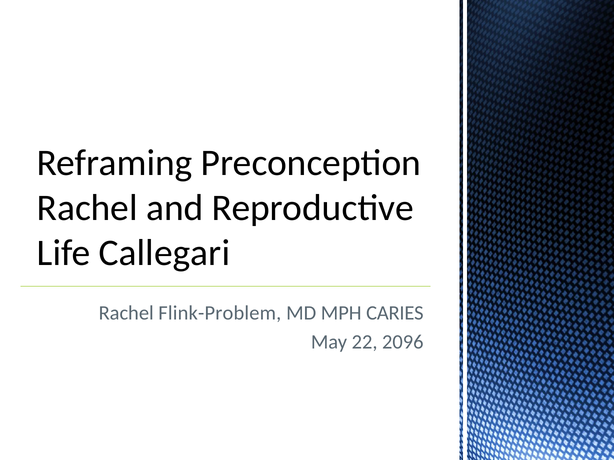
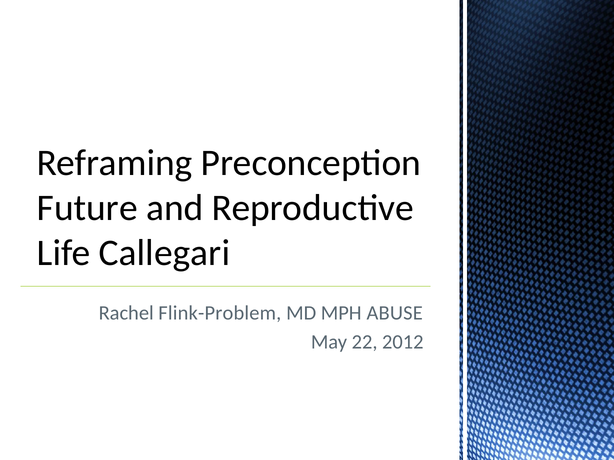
Rachel: Rachel -> Future (87, 208)
CARIES: CARIES -> ABUSE (395, 314)
2096: 2096 -> 2012 (403, 342)
